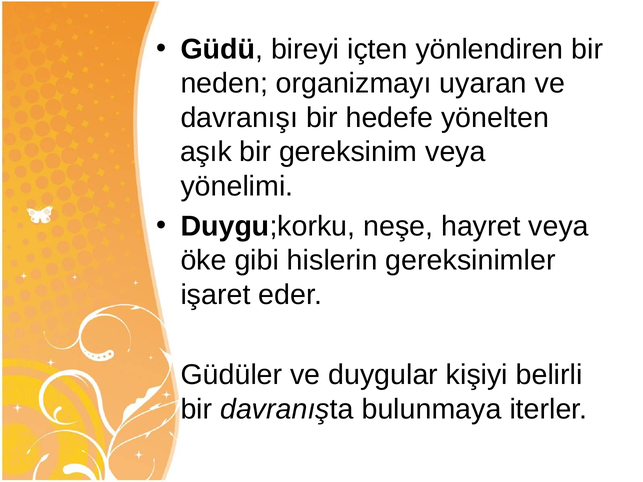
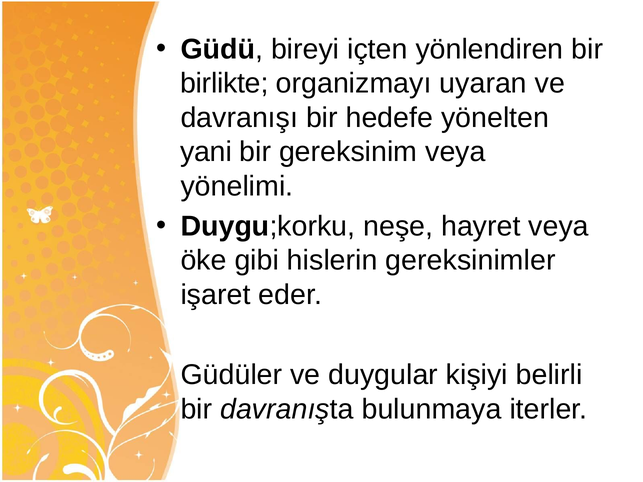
neden: neden -> birlikte (224, 83)
aşık: aşık -> yani (206, 152)
